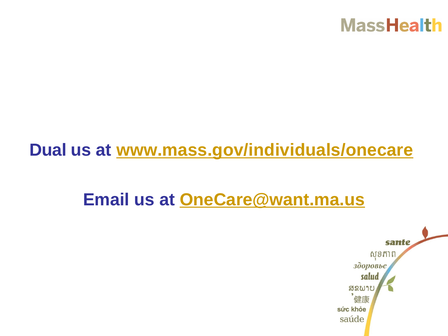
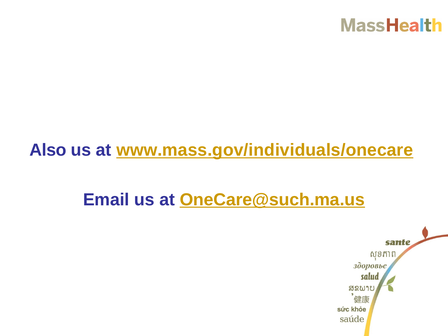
Dual: Dual -> Also (48, 150)
OneCare@want.ma.us: OneCare@want.ma.us -> OneCare@such.ma.us (272, 200)
